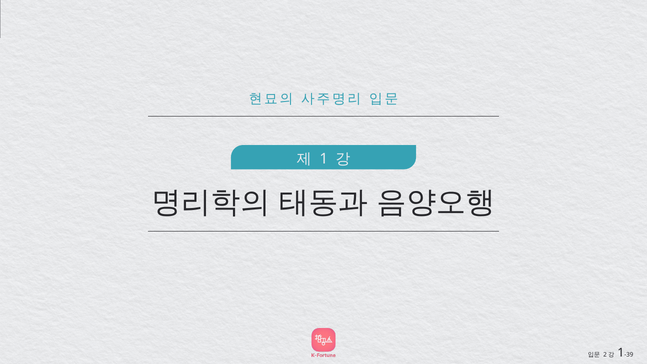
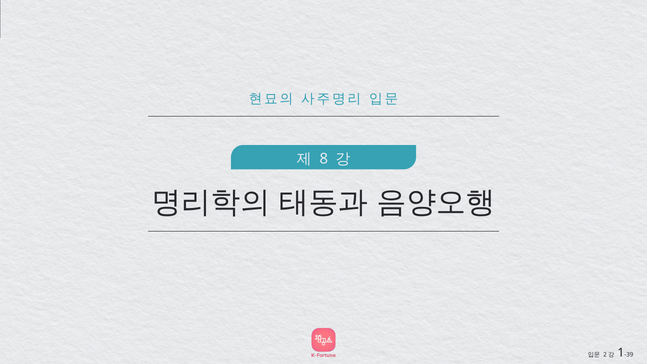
1: 1 -> 8 (324, 159)
